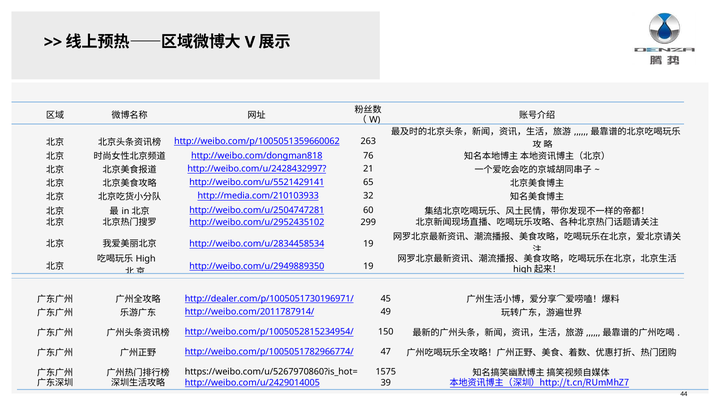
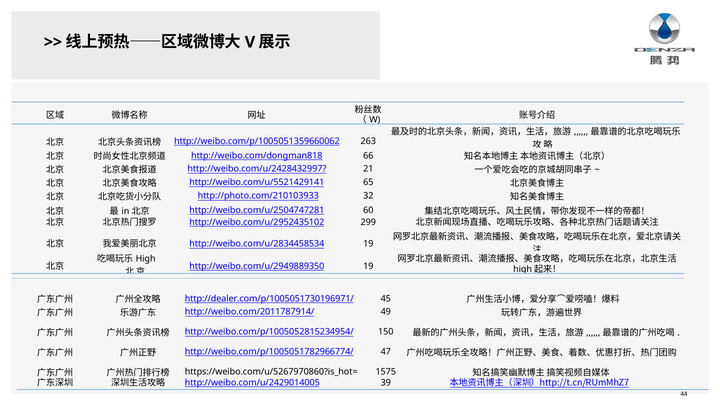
76: 76 -> 66 (368, 156)
http://media.com/210103933: http://media.com/210103933 -> http://photo.com/210103933 (258, 196)
